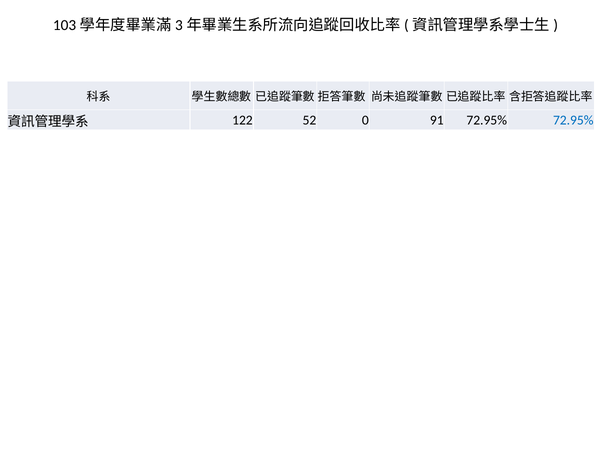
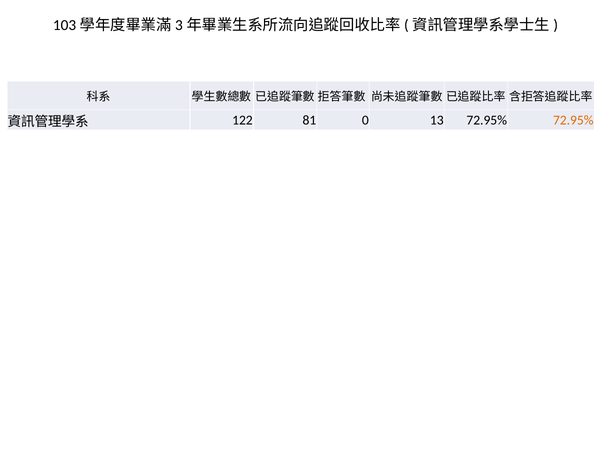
52: 52 -> 81 (309, 120)
91: 91 -> 13 (437, 120)
72.95% colour: blue -> orange (573, 120)
